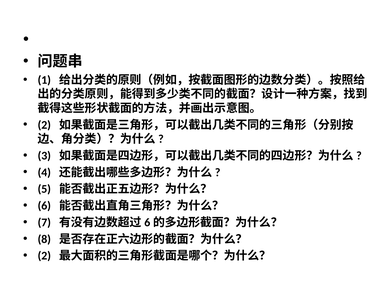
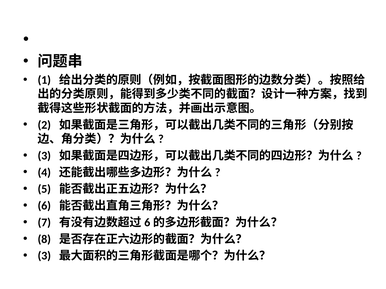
2: 2 -> 3 (44, 256)
